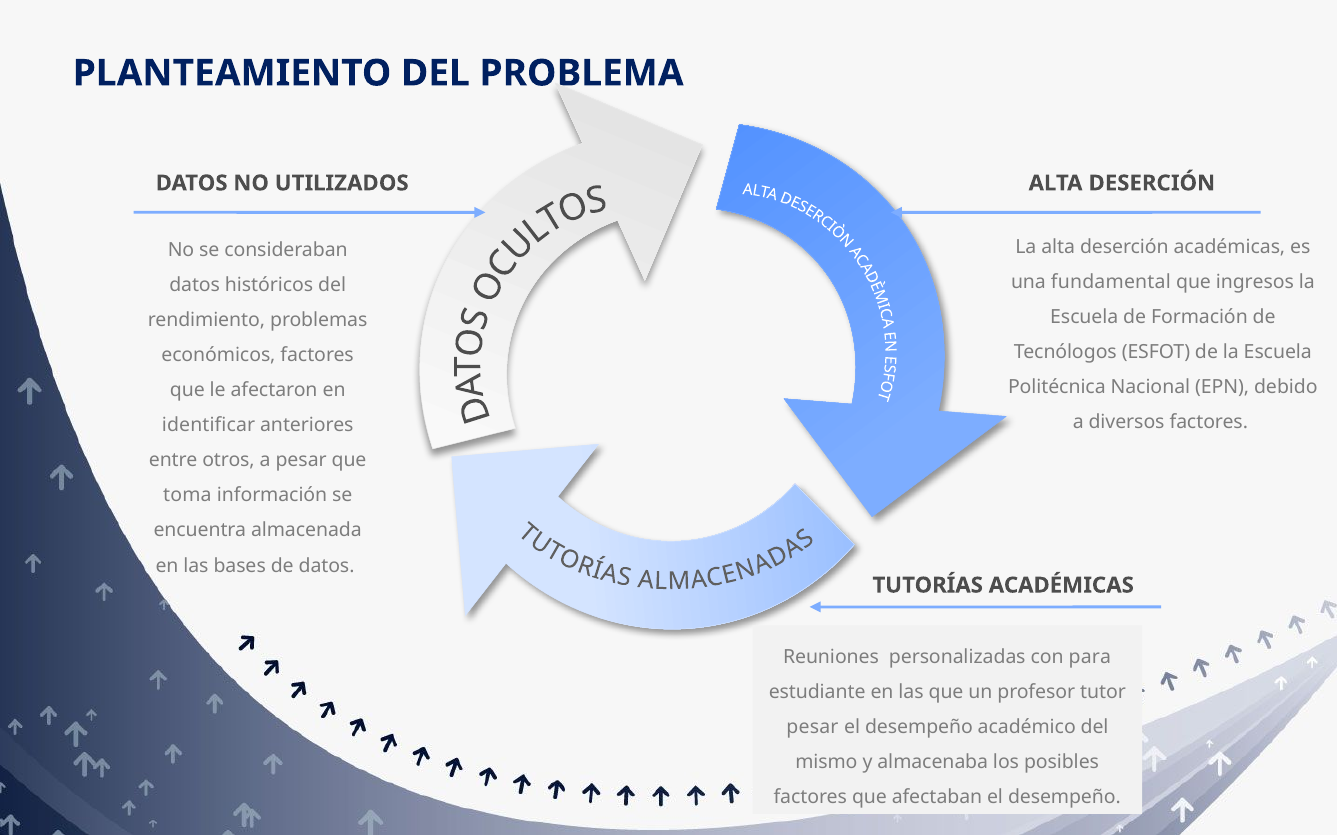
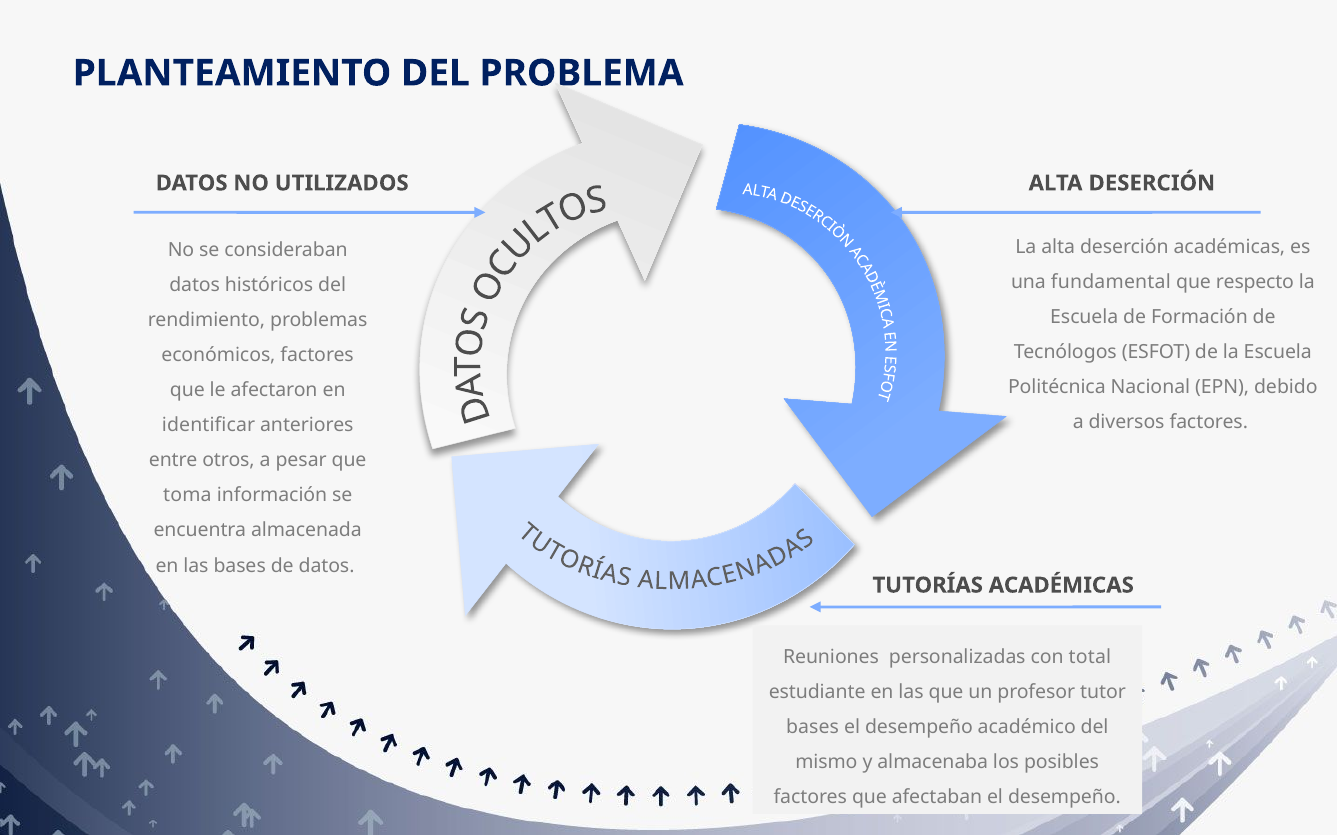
ingresos: ingresos -> respecto (1255, 282)
para: para -> total (1090, 657)
pesar: pesar -> bases (813, 727)
